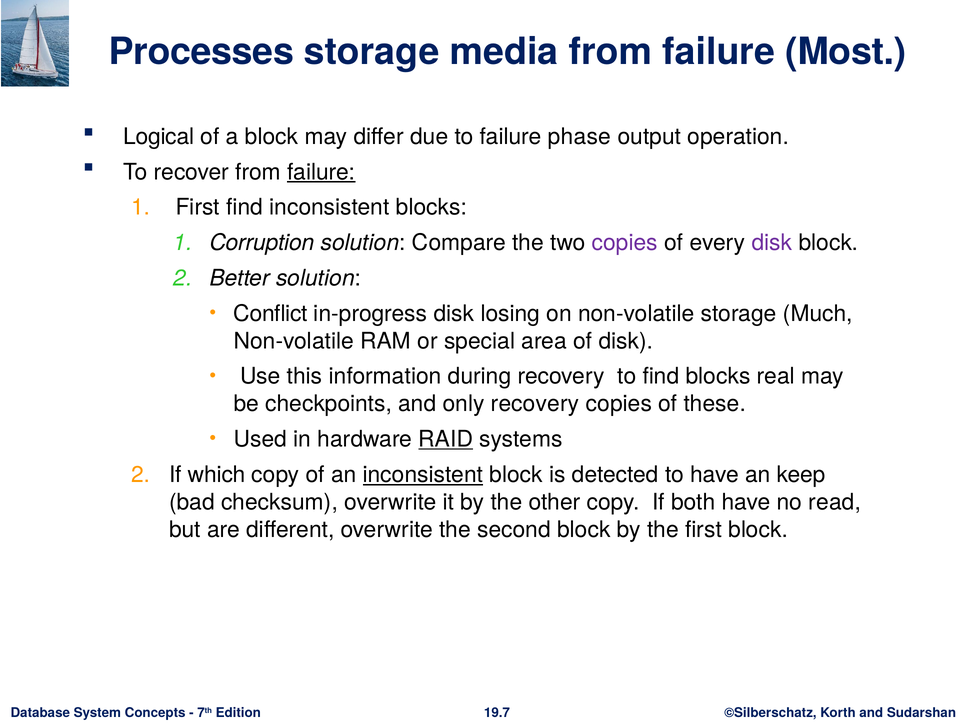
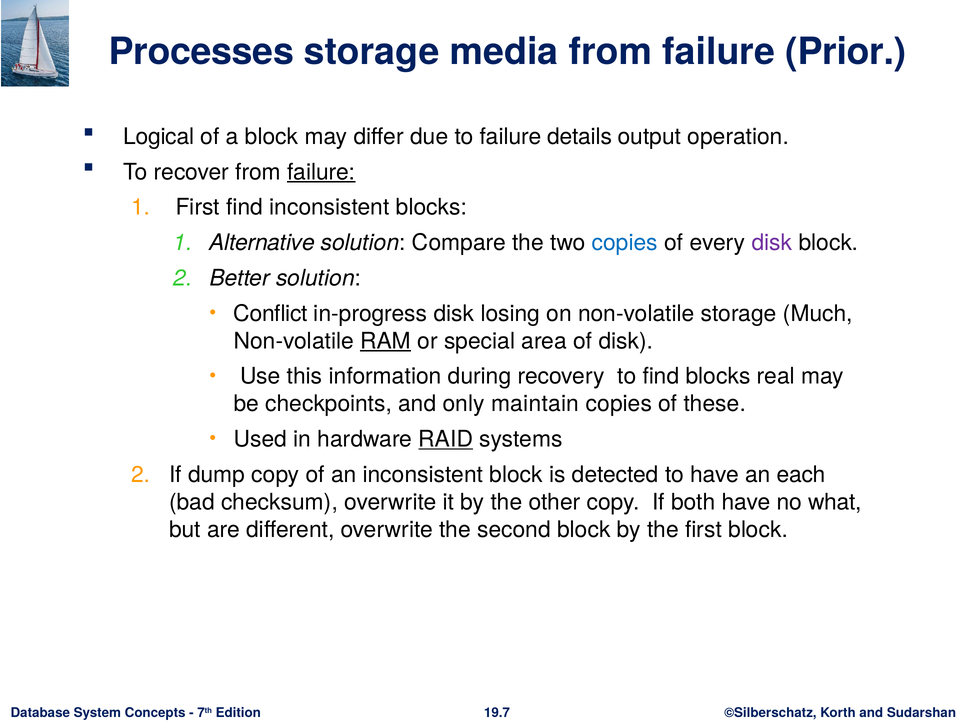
Most: Most -> Prior (846, 52)
phase: phase -> details (580, 137)
Corruption: Corruption -> Alternative (262, 243)
copies colour: purple -> blue (625, 243)
RAM underline: none -> present (386, 341)
only recovery: recovery -> maintain (535, 404)
which: which -> dump (217, 475)
inconsistent underline: present -> none (423, 475)
keep: keep -> each (801, 475)
read: read -> what (835, 502)
